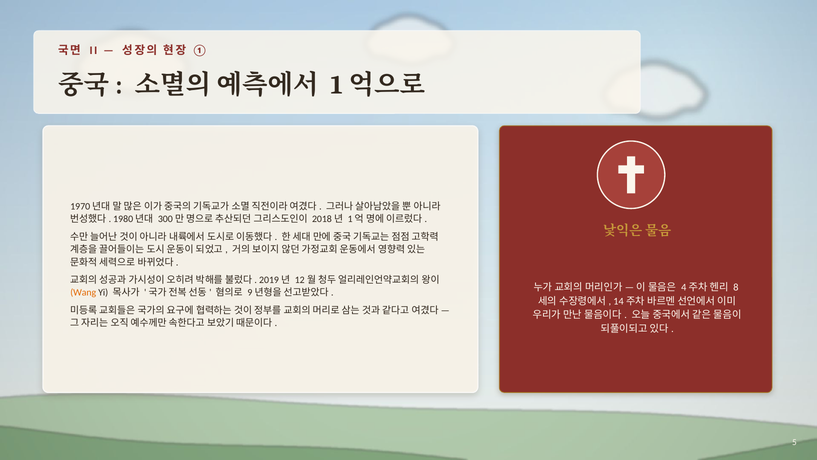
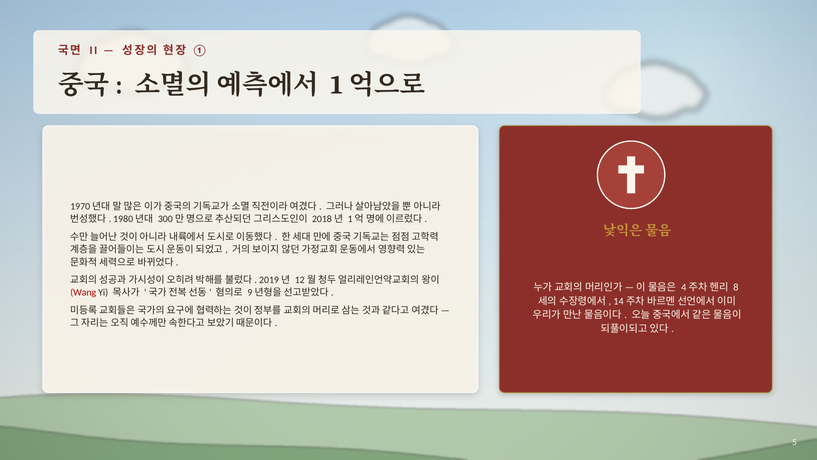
Wang colour: orange -> red (83, 292)
